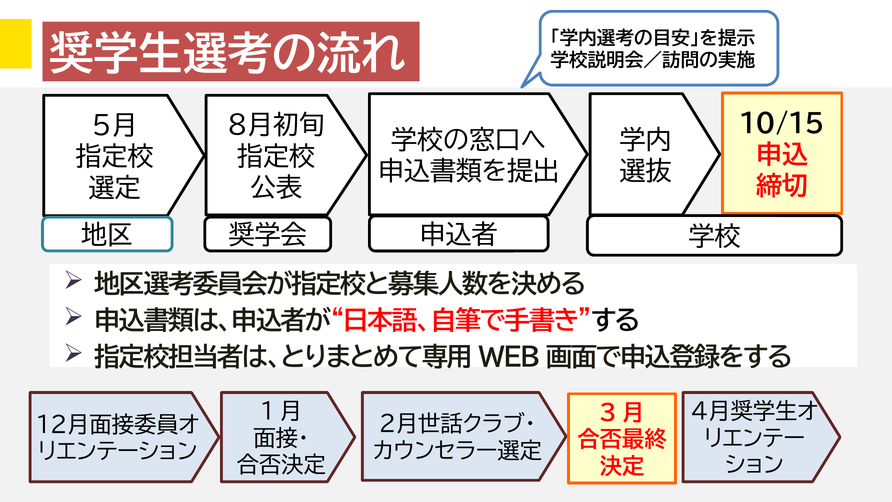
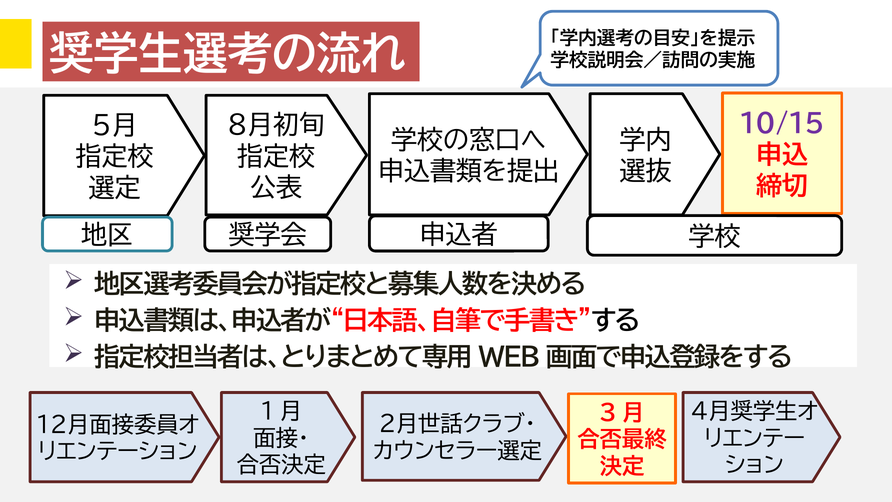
10/15 colour: black -> purple (782, 124)
